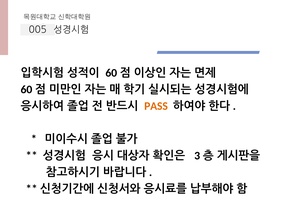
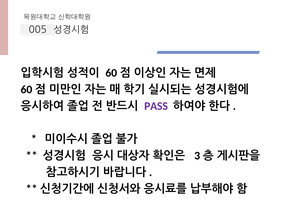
PASS colour: orange -> purple (156, 106)
